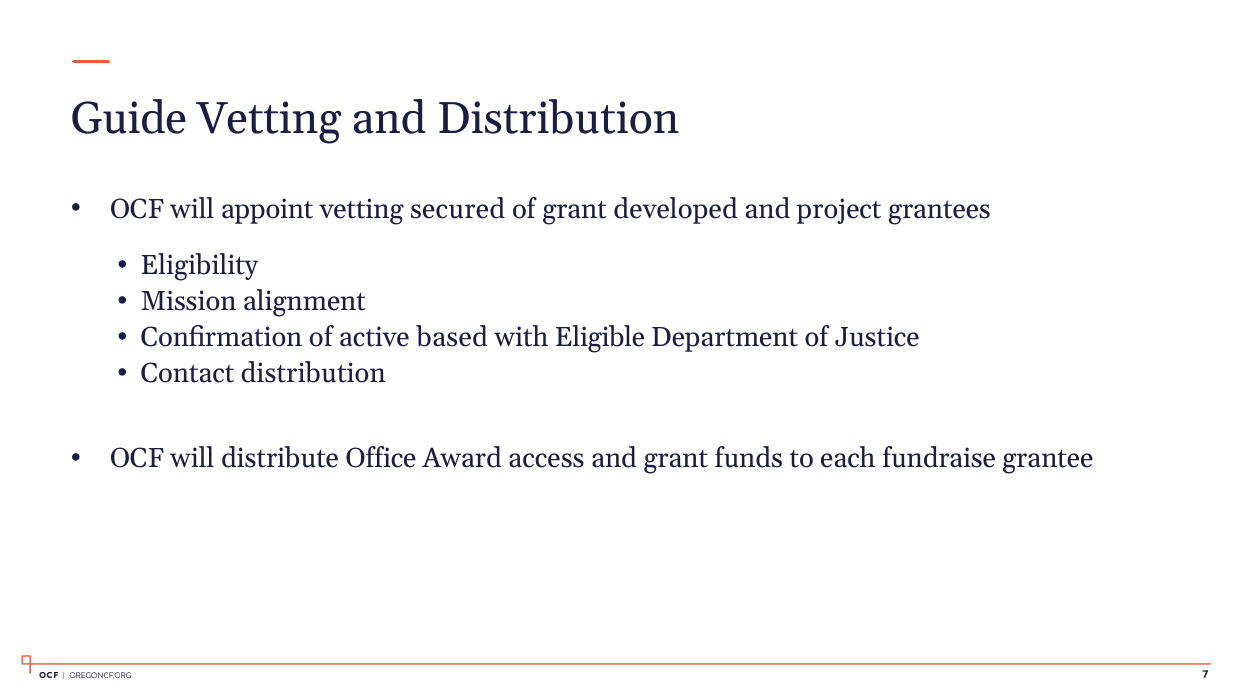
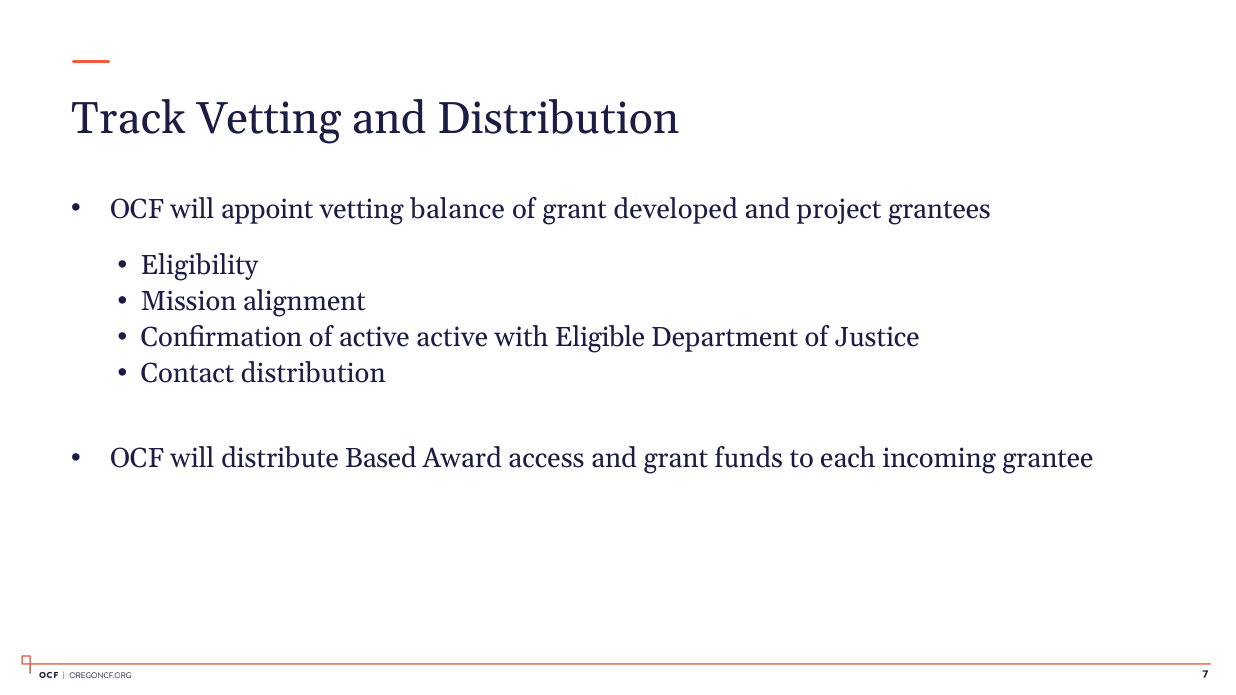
Guide: Guide -> Track (128, 119)
secured: secured -> balance (458, 209)
active based: based -> active (452, 338)
Office: Office -> Based (381, 459)
fundraise: fundraise -> incoming (939, 459)
